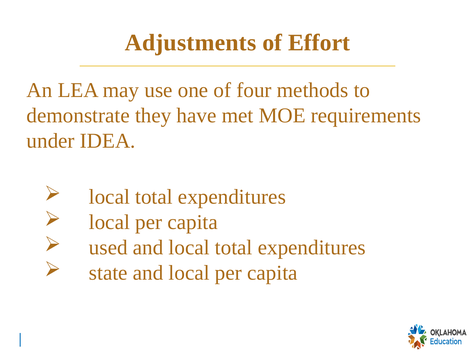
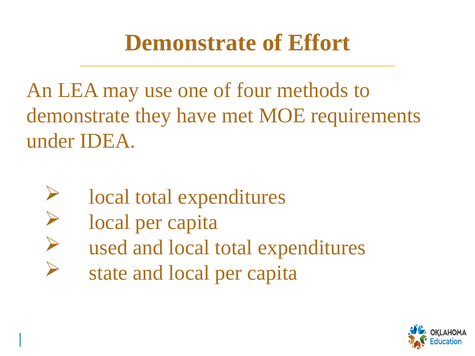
Adjustments: Adjustments -> Demonstrate (191, 43)
